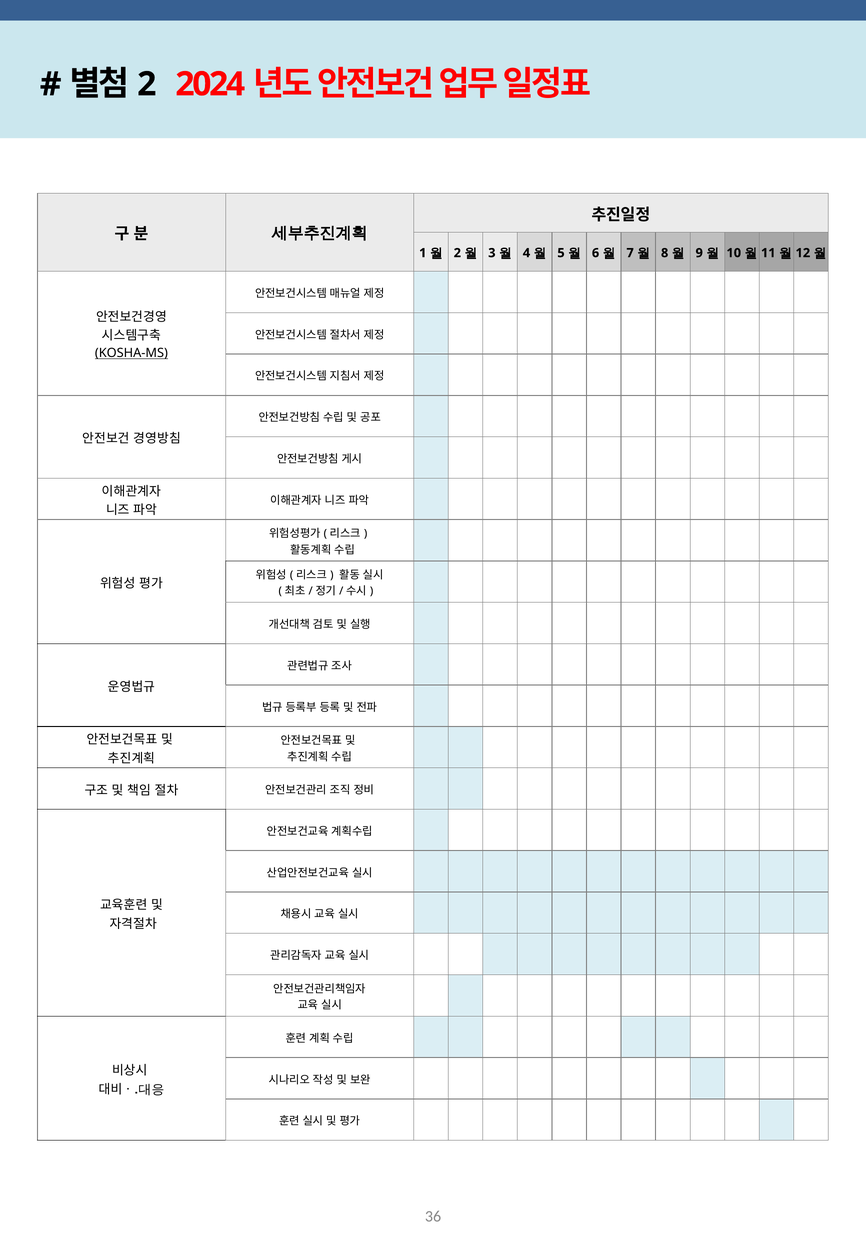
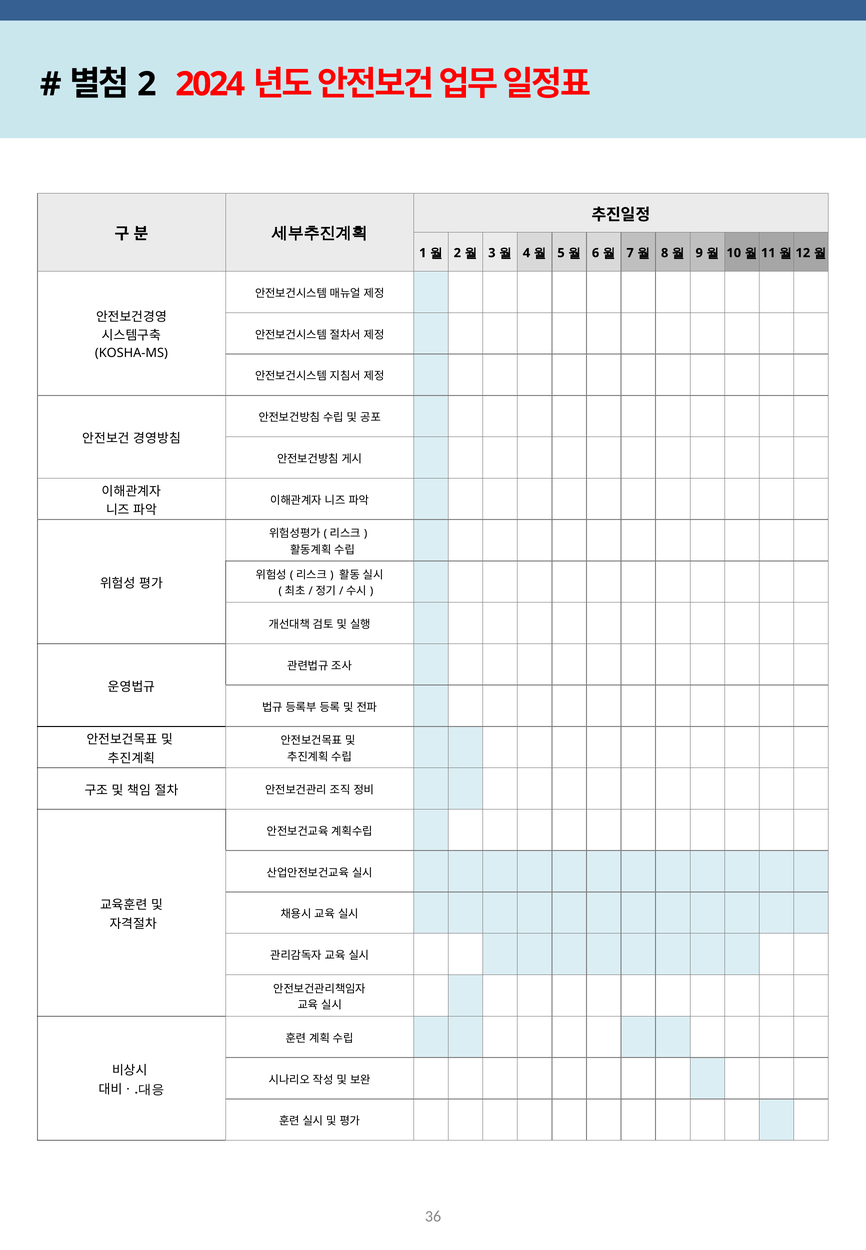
KOSHA-MS underline: present -> none (131, 353)
